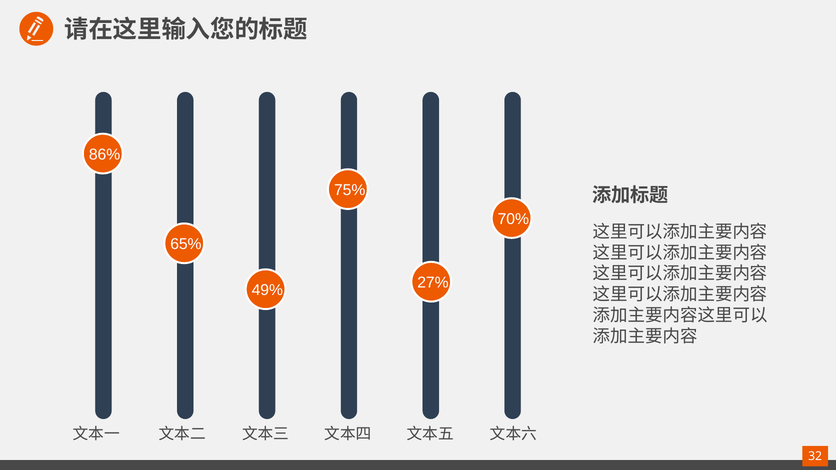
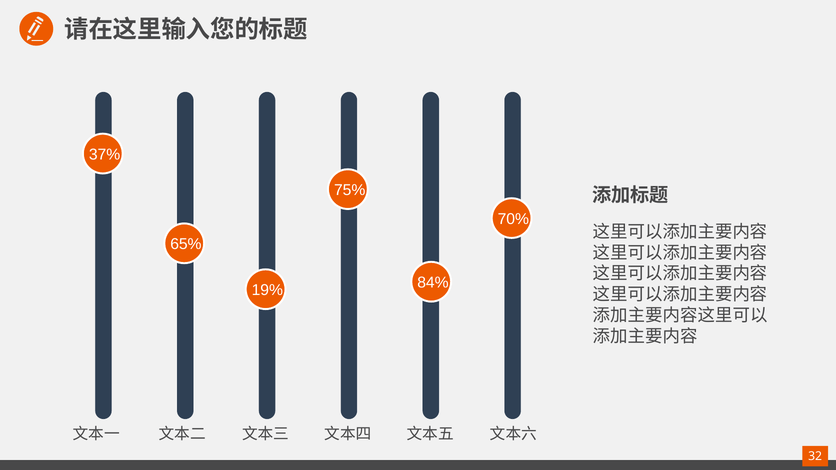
86%: 86% -> 37% (105, 154)
27%: 27% -> 84% (433, 283)
49%: 49% -> 19% (267, 290)
